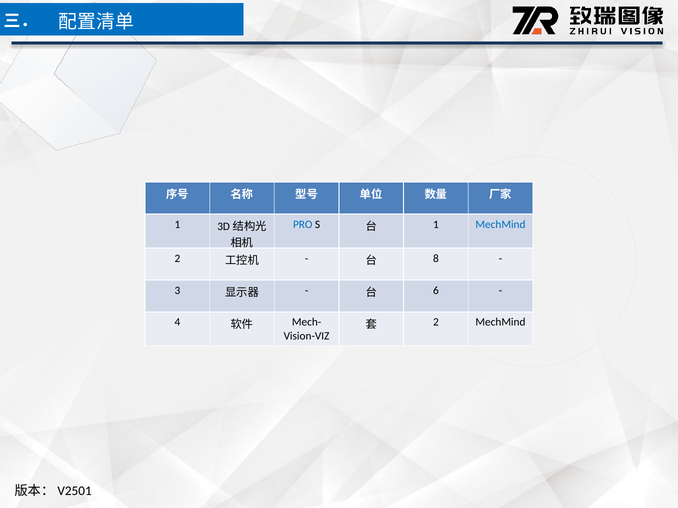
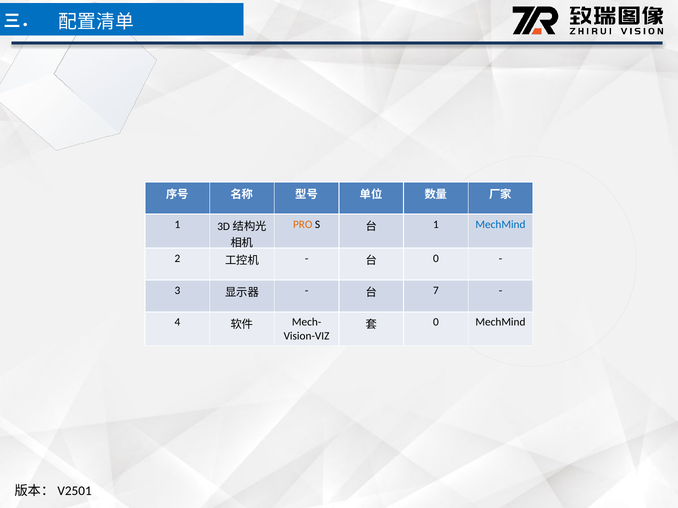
PRO colour: blue -> orange (303, 225)
8: 8 -> 0 (436, 259)
6: 6 -> 7 (436, 291)
2: 2 -> 0 (436, 323)
